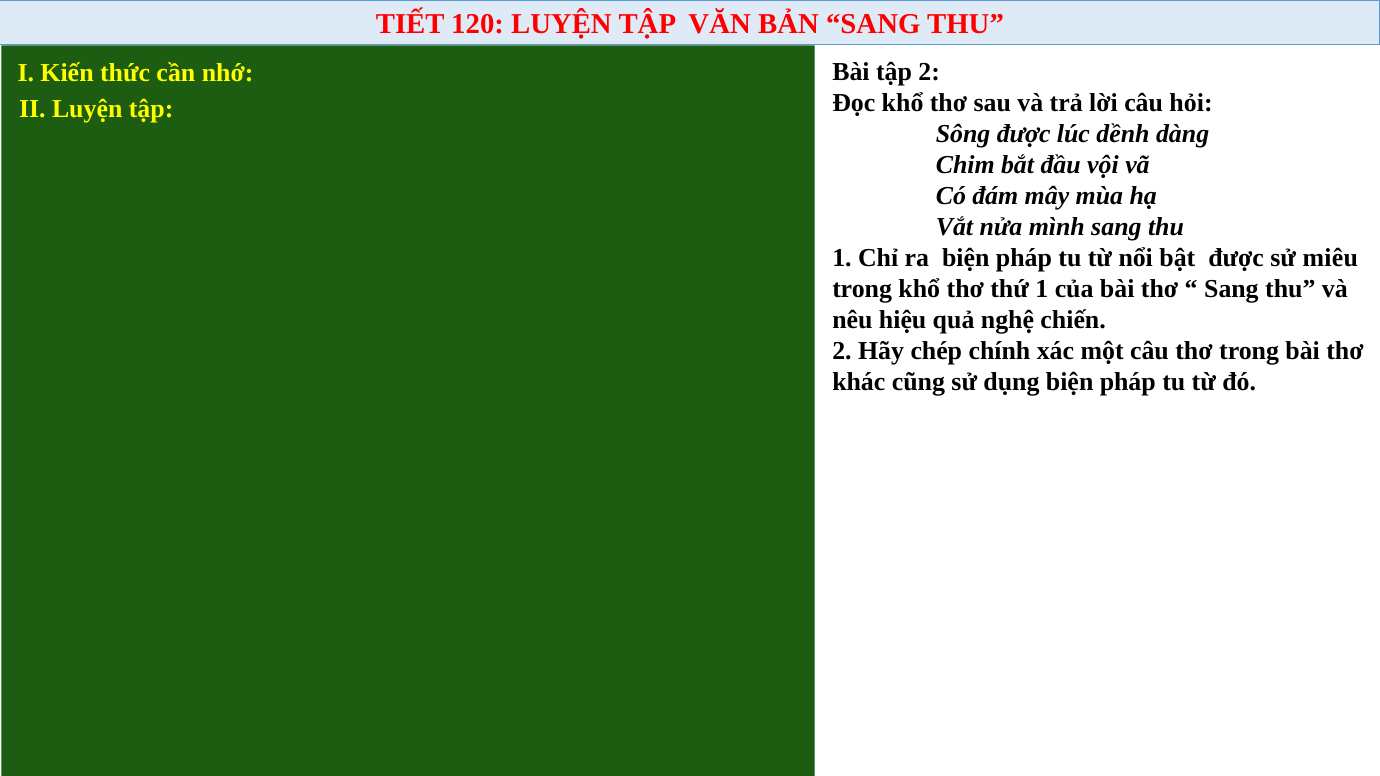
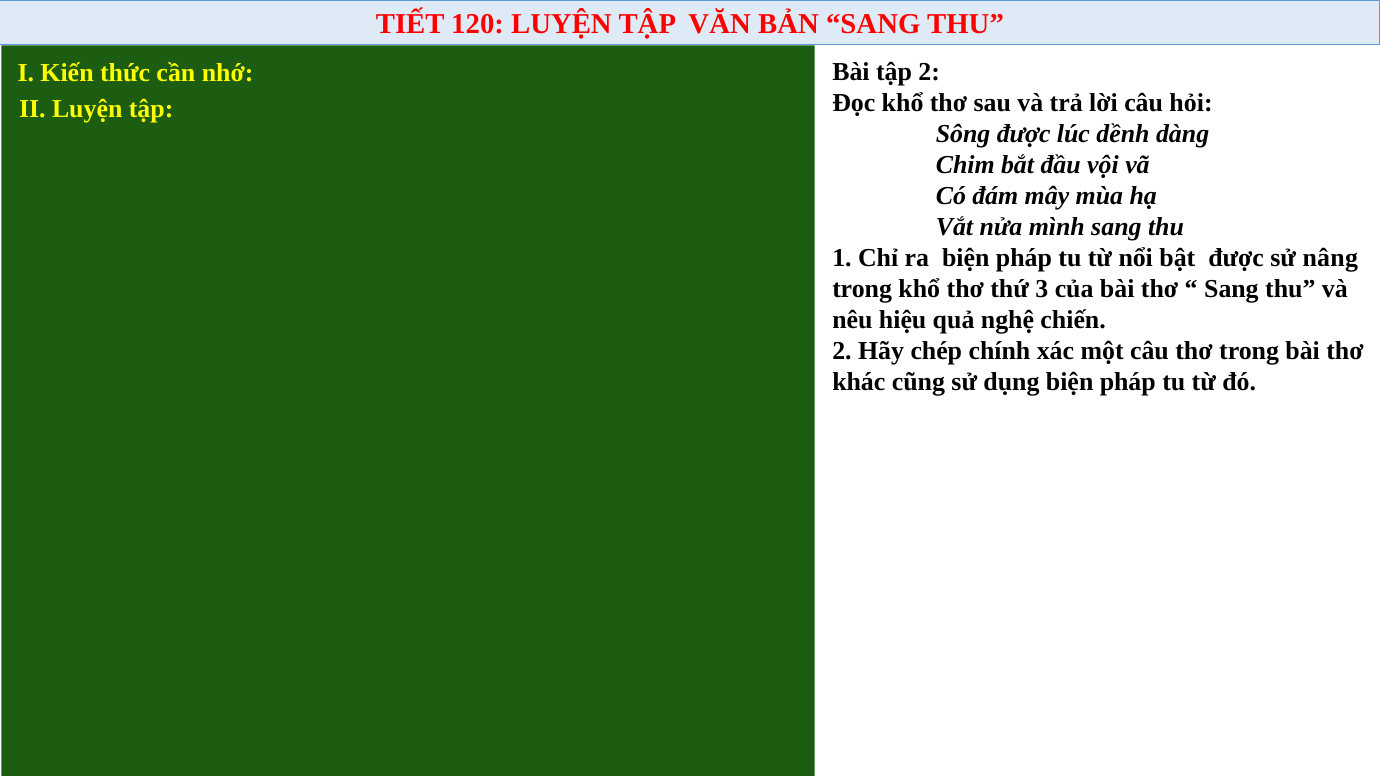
miêu: miêu -> nâng (1330, 258)
thứ 1: 1 -> 3 (1042, 289)
